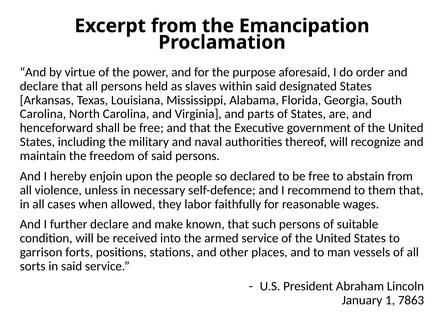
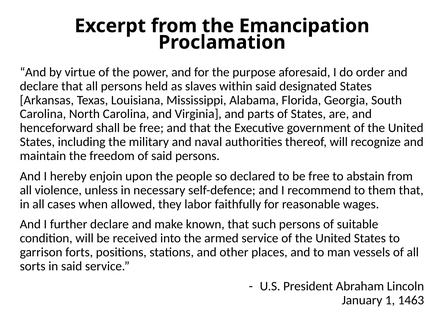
7863: 7863 -> 1463 (411, 300)
